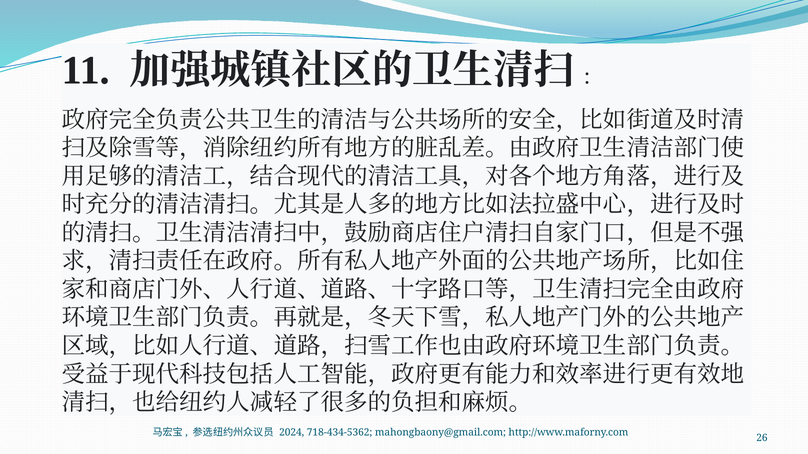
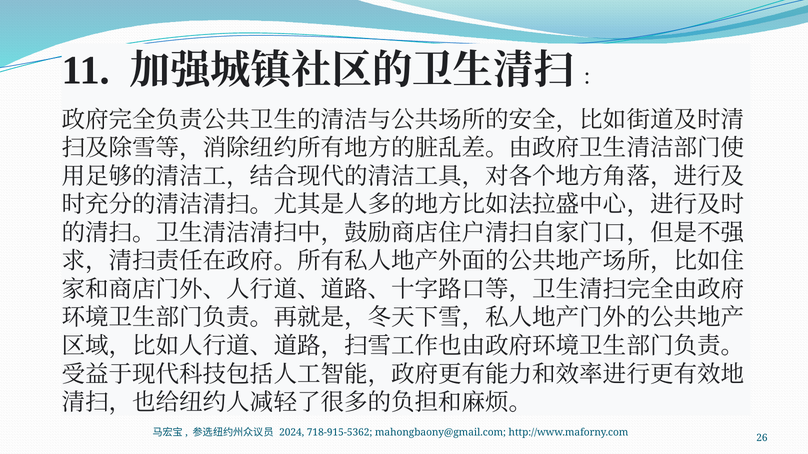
718-434-5362: 718-434-5362 -> 718-915-5362 (340, 433)
